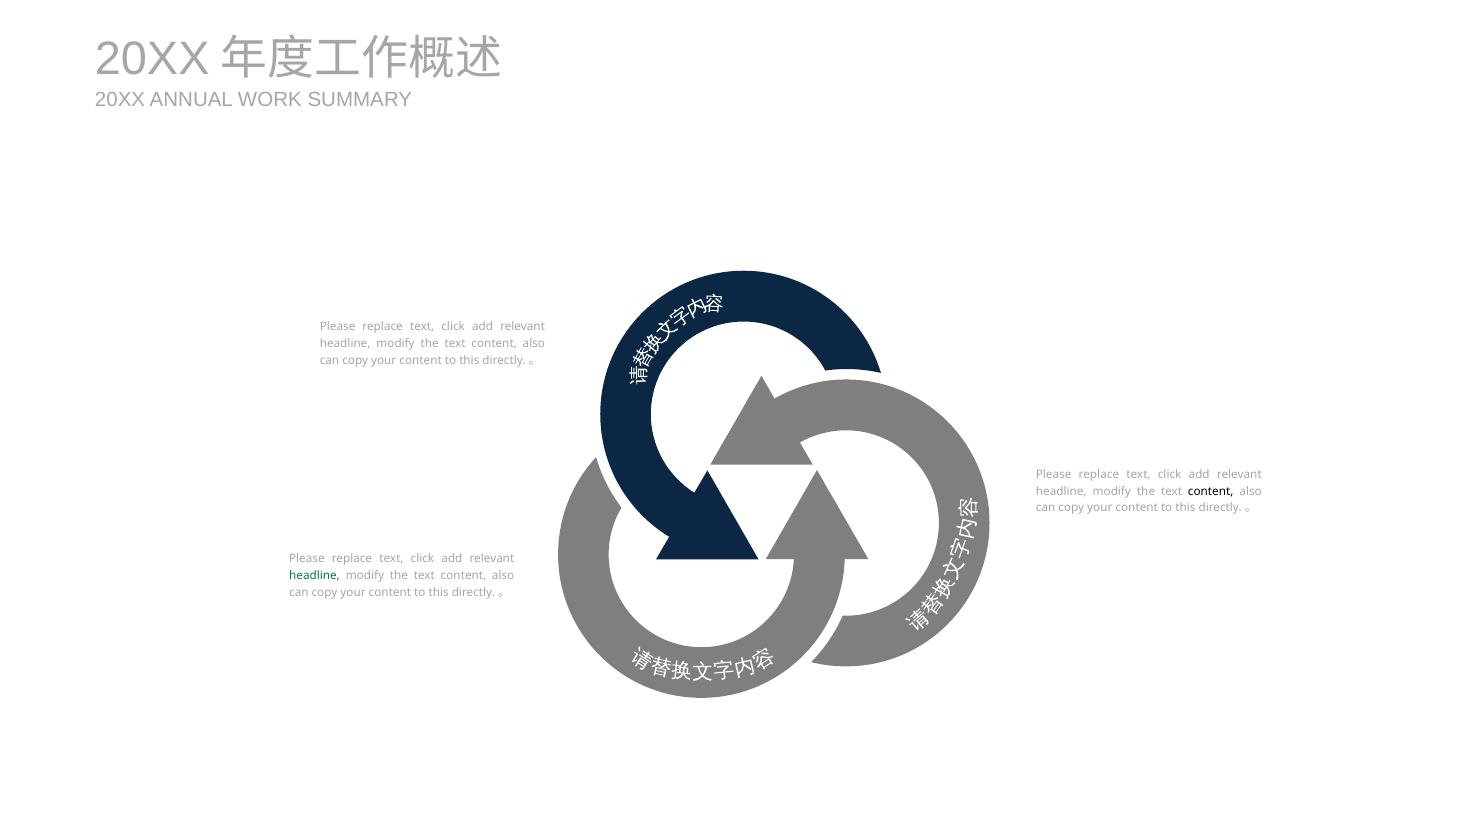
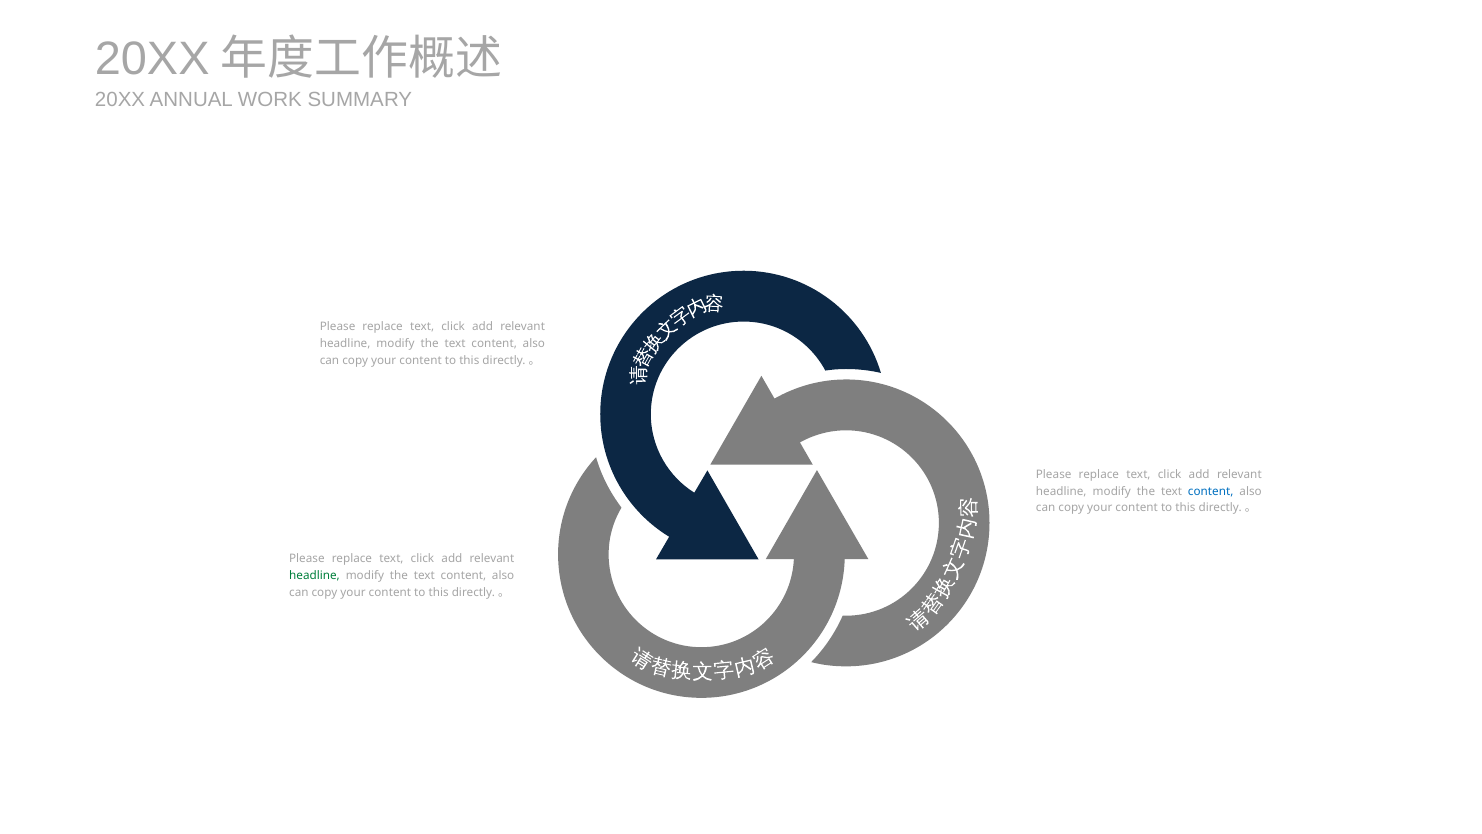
content colour: black -> blue (1211, 491)
